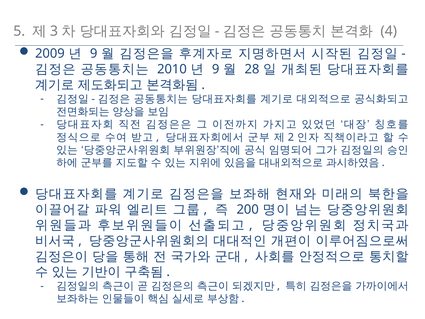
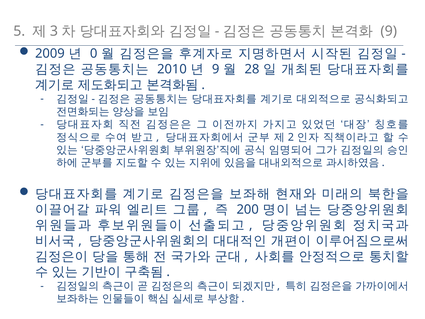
4: 4 -> 9 (389, 31)
9: 9 -> 0 (94, 54)
